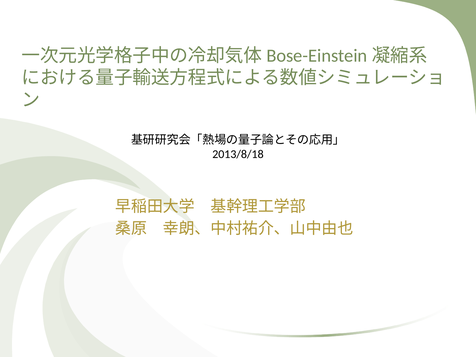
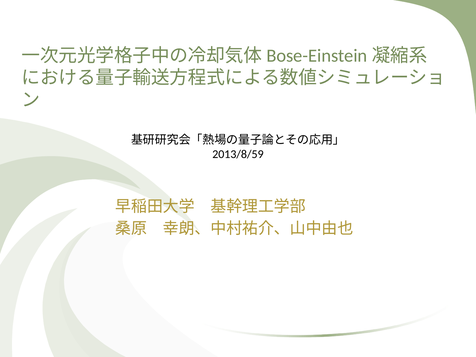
2013/8/18: 2013/8/18 -> 2013/8/59 (238, 154)
